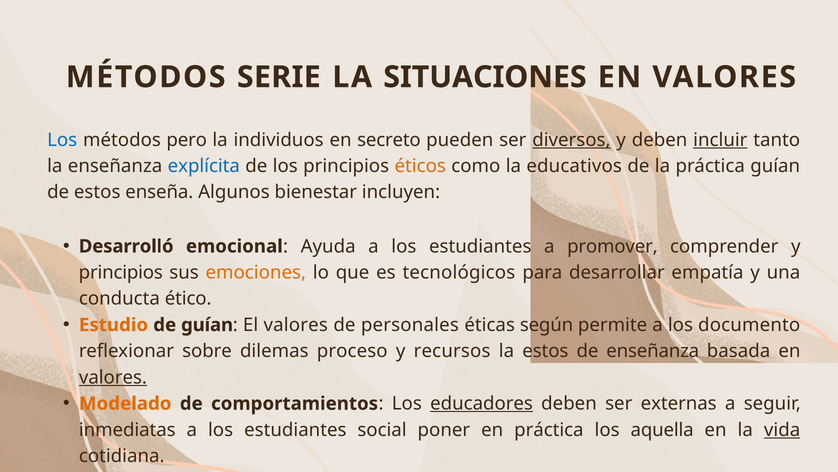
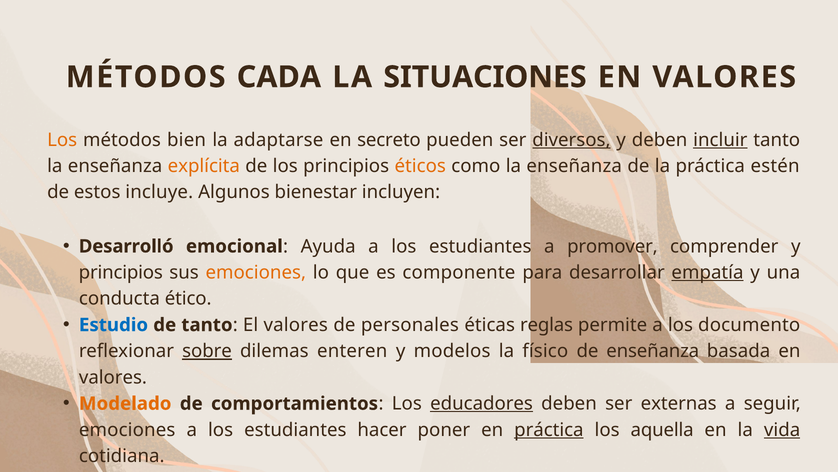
SERIE: SERIE -> CADA (279, 77)
Los colour: blue -> orange (62, 140)
pero: pero -> bien (187, 140)
individuos: individuos -> adaptarse (278, 140)
explícita colour: blue -> orange (204, 166)
como la educativos: educativos -> enseñanza (574, 166)
práctica guían: guían -> estén (775, 166)
enseña: enseña -> incluye (159, 192)
tecnológicos: tecnológicos -> componente (459, 272)
empatía underline: none -> present (708, 272)
Estudio colour: orange -> blue (114, 325)
de guían: guían -> tanto (207, 325)
según: según -> reglas (547, 325)
sobre underline: none -> present (207, 351)
proceso: proceso -> enteren (352, 351)
recursos: recursos -> modelos (452, 351)
la estos: estos -> físico (545, 351)
valores underline: present -> none (113, 377)
inmediatas: inmediatas -> emociones (127, 429)
social: social -> hacer (382, 429)
práctica underline: none -> present (549, 429)
